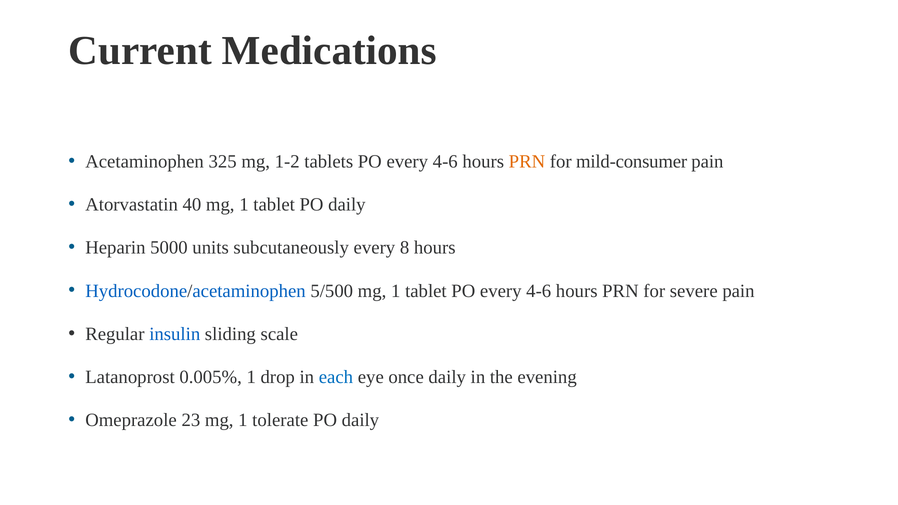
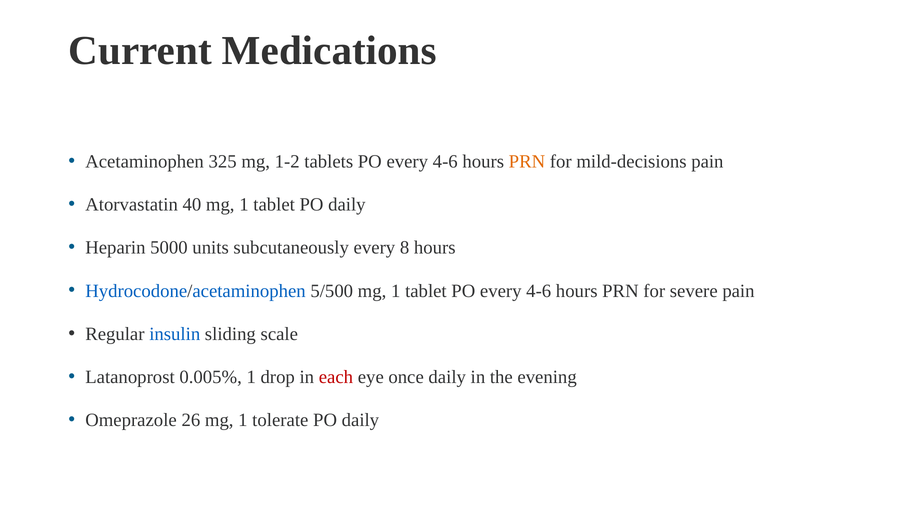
mild-consumer: mild-consumer -> mild-decisions (632, 162)
each colour: blue -> red (336, 377)
23: 23 -> 26 (191, 420)
